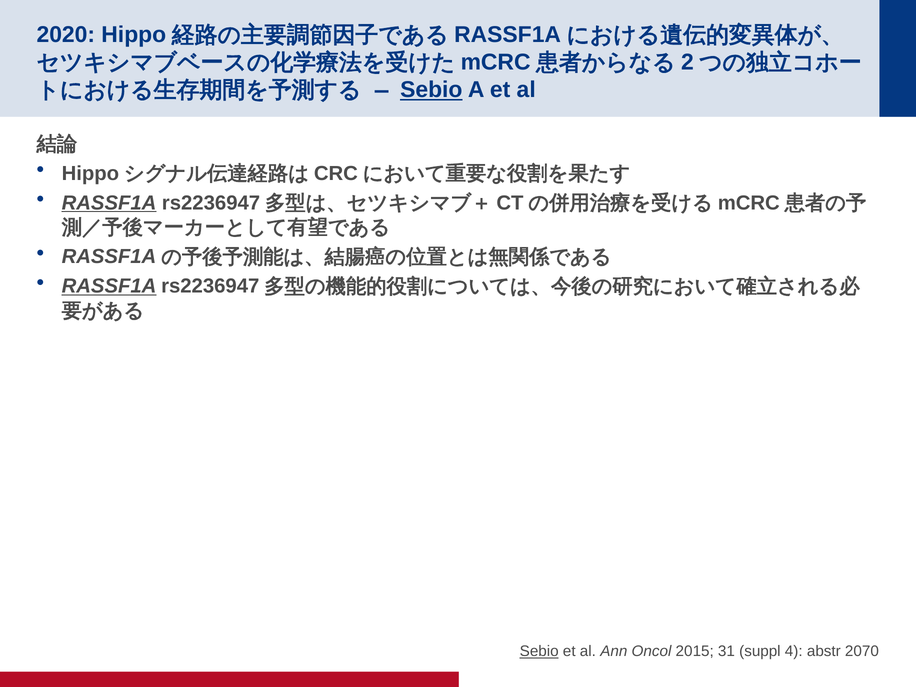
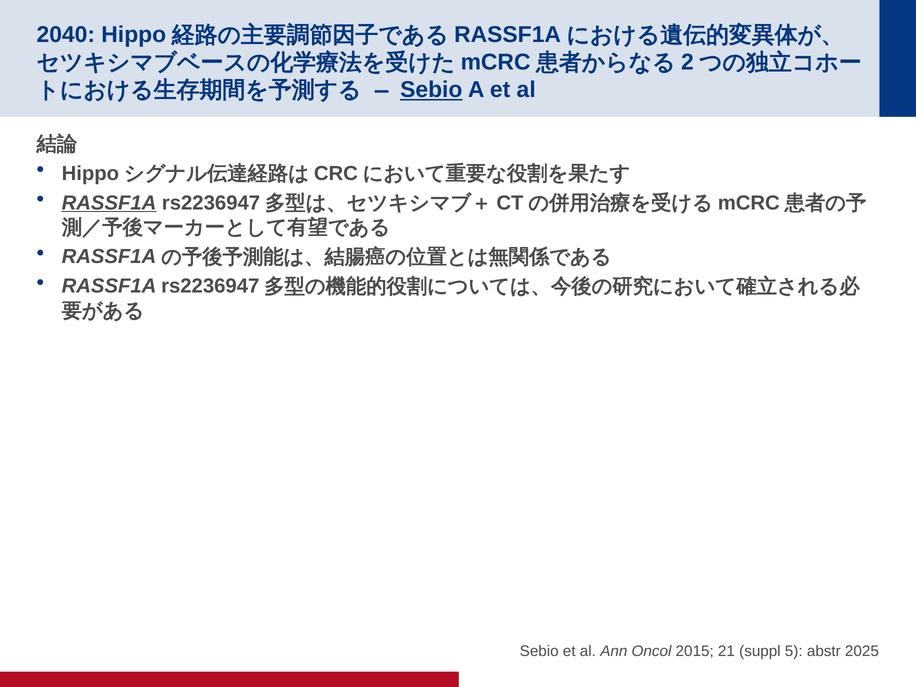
2020: 2020 -> 2040 (66, 35)
RASSF1A underline: present -> none (109, 286)
Sebio underline: present -> none (539, 651)
31: 31 -> 21 (726, 651)
4: 4 -> 5 (794, 651)
2070: 2070 -> 2025 (862, 651)
